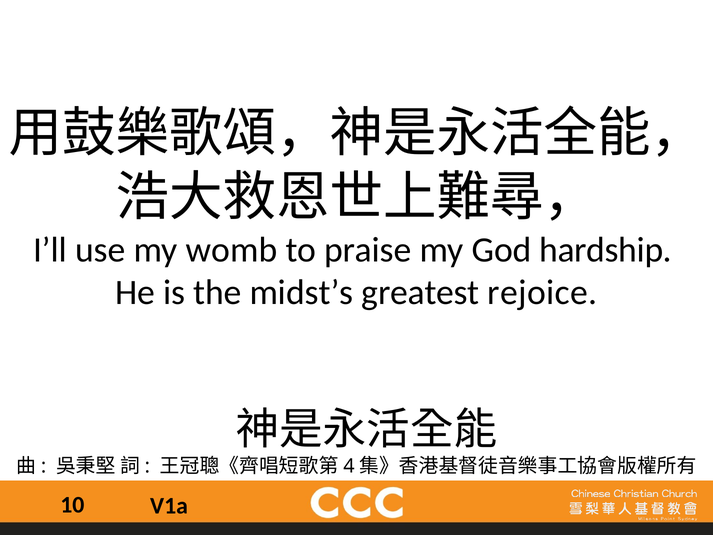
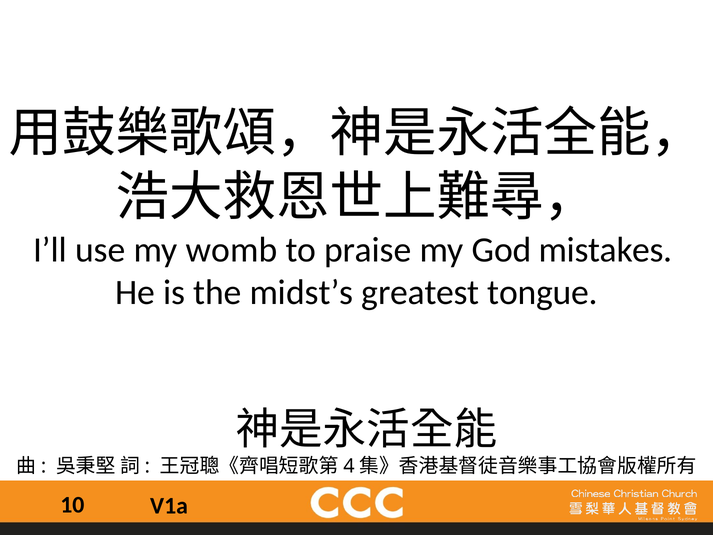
hardship: hardship -> mistakes (606, 250)
rejoice: rejoice -> tongue (543, 293)
